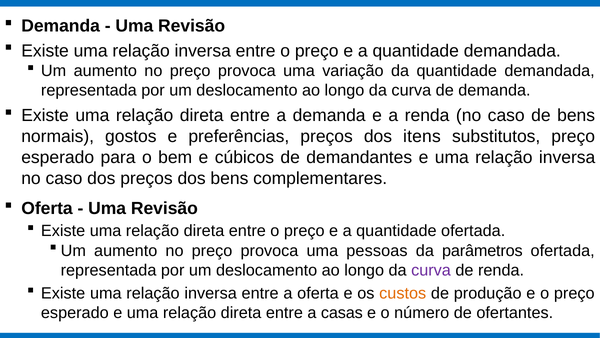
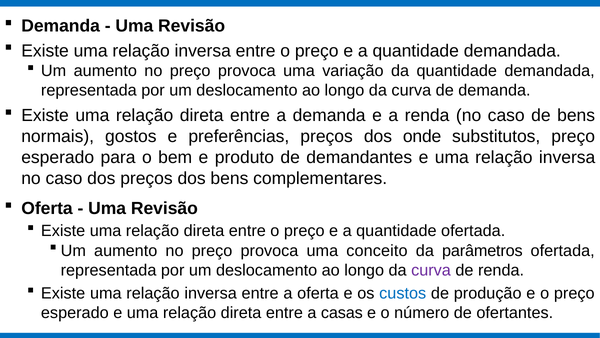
itens: itens -> onde (422, 136)
cúbicos: cúbicos -> produto (244, 157)
pessoas: pessoas -> conceito (377, 250)
custos colour: orange -> blue (403, 293)
